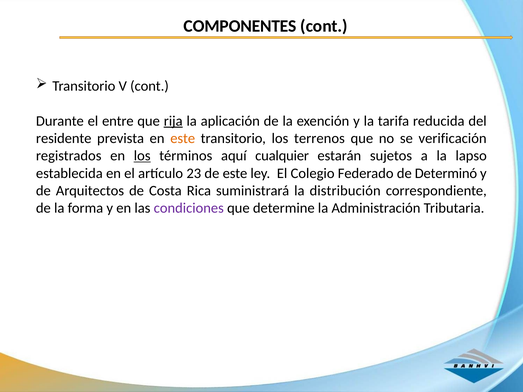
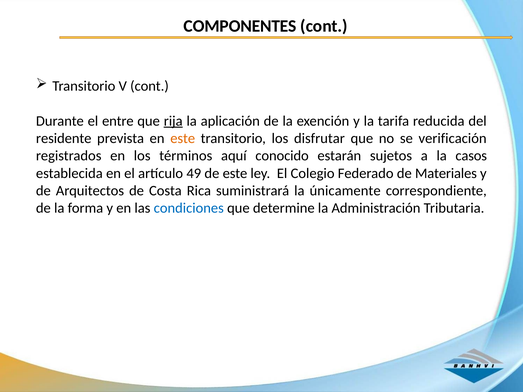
terrenos: terrenos -> disfrutar (319, 138)
los underline: present -> none (142, 156)
cualquier: cualquier -> conocido (282, 156)
lapso: lapso -> casos (471, 156)
23: 23 -> 49 (194, 173)
Determinó: Determinó -> Materiales (446, 173)
distribución: distribución -> únicamente (345, 191)
condiciones colour: purple -> blue (189, 208)
